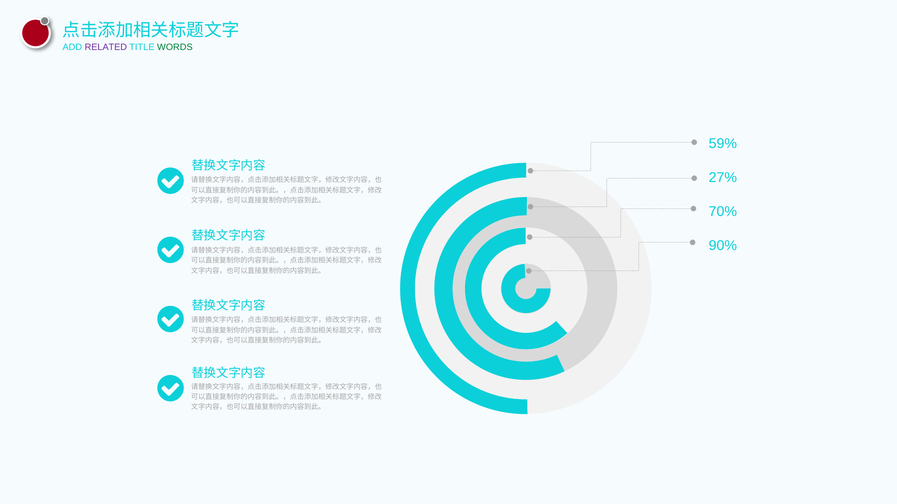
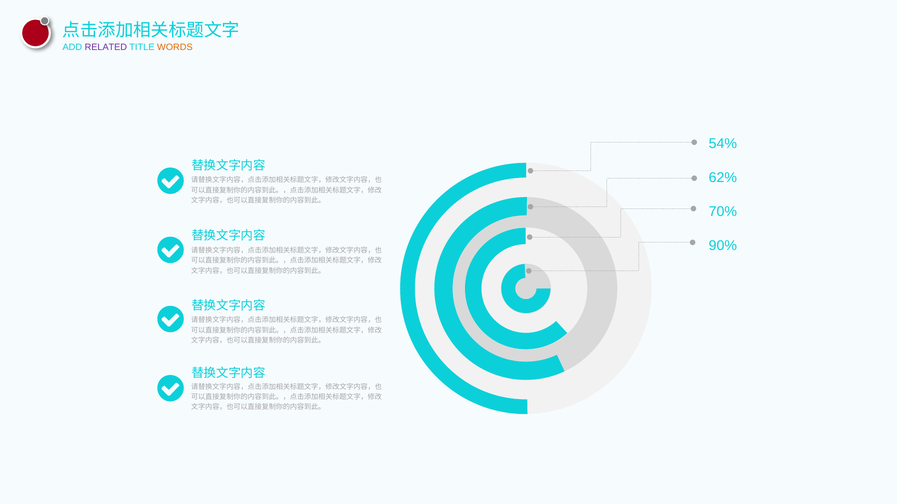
WORDS colour: green -> orange (175, 47)
59%: 59% -> 54% (723, 144)
27%: 27% -> 62% (723, 178)
